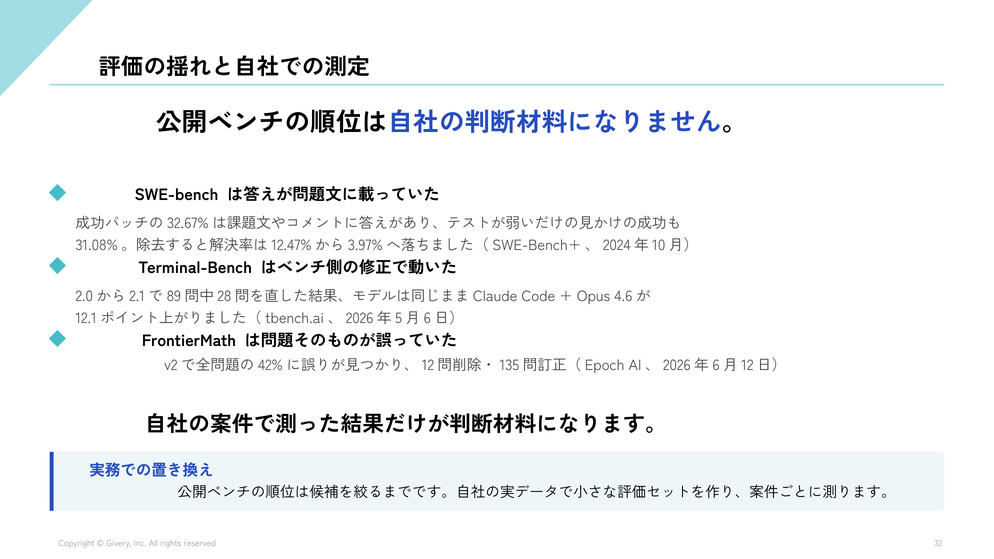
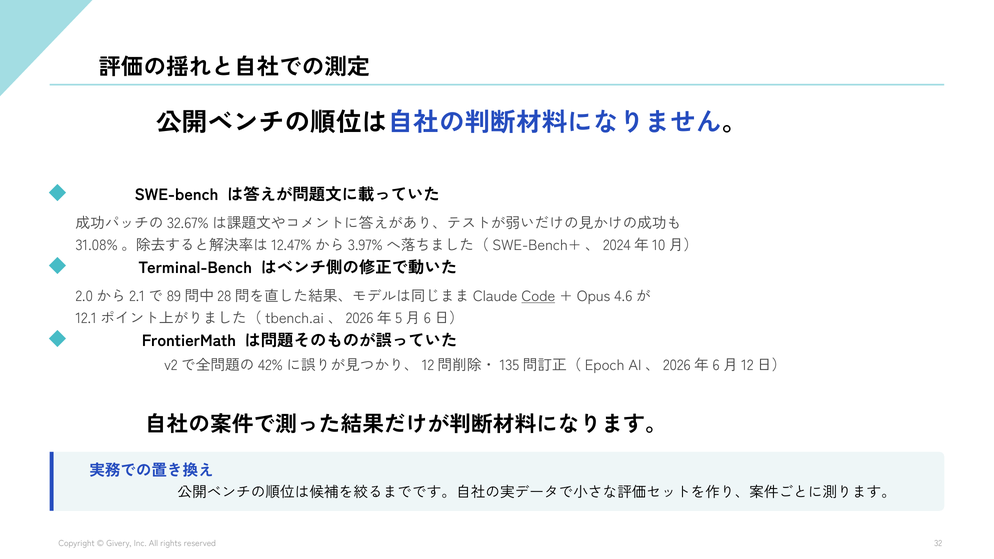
Code underline: none -> present (538, 297)
